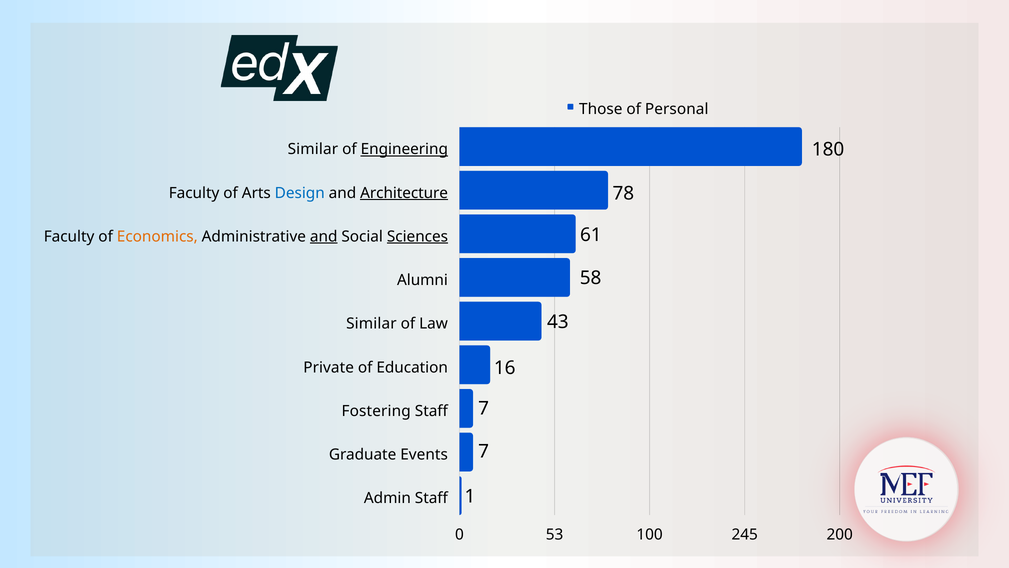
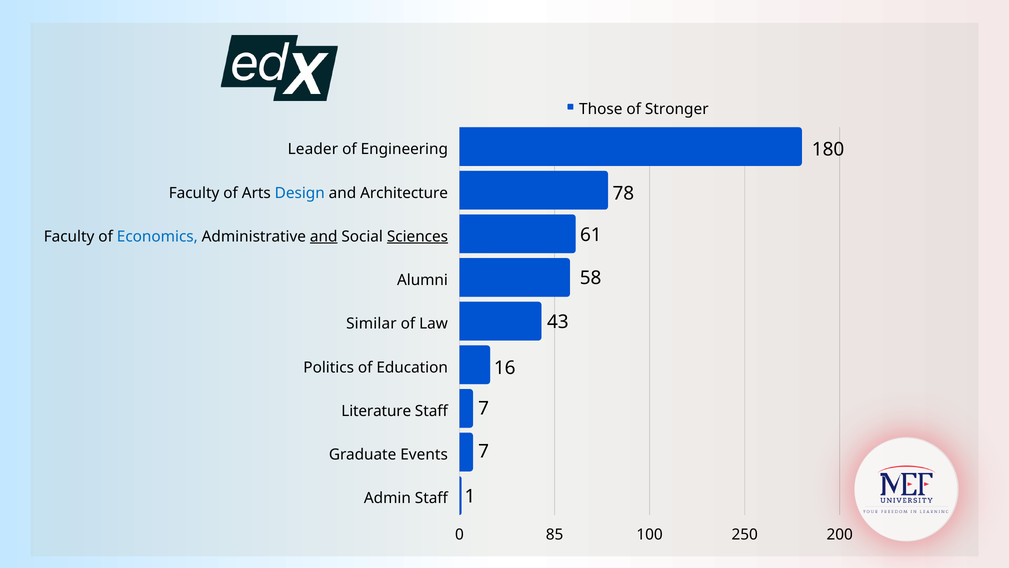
Personal: Personal -> Stronger (677, 109)
Similar: Similar -> Leader (313, 149)
Engineering underline: present -> none (404, 149)
Architecture underline: present -> none (404, 193)
Economics colour: orange -> blue (157, 236)
Private: Private -> Politics (329, 367)
Fostering: Fostering -> Literature (376, 411)
53: 53 -> 85 (555, 534)
245: 245 -> 250 (745, 534)
